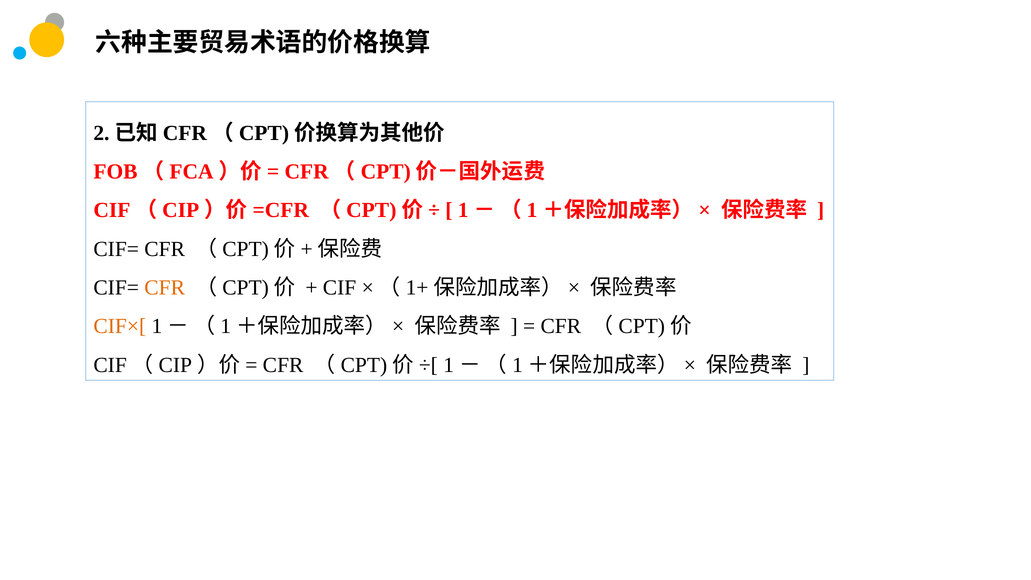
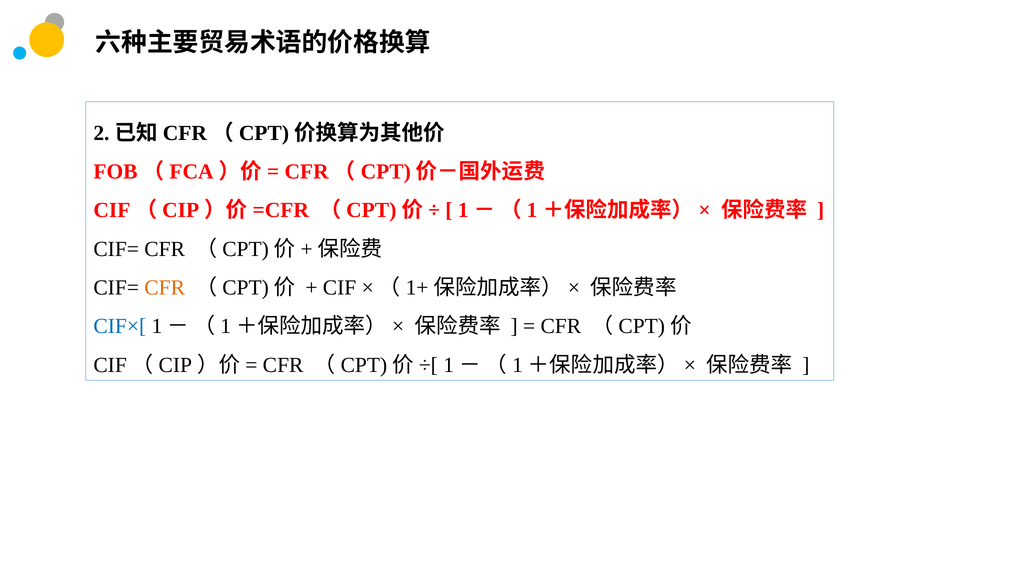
CIF×[ colour: orange -> blue (120, 326)
